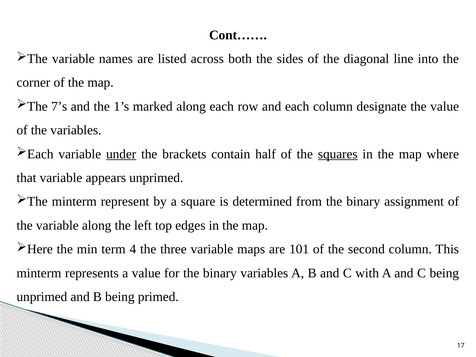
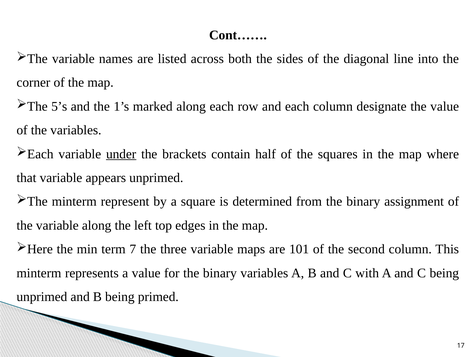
7’s: 7’s -> 5’s (59, 106)
squares underline: present -> none (338, 154)
4: 4 -> 7 (133, 249)
